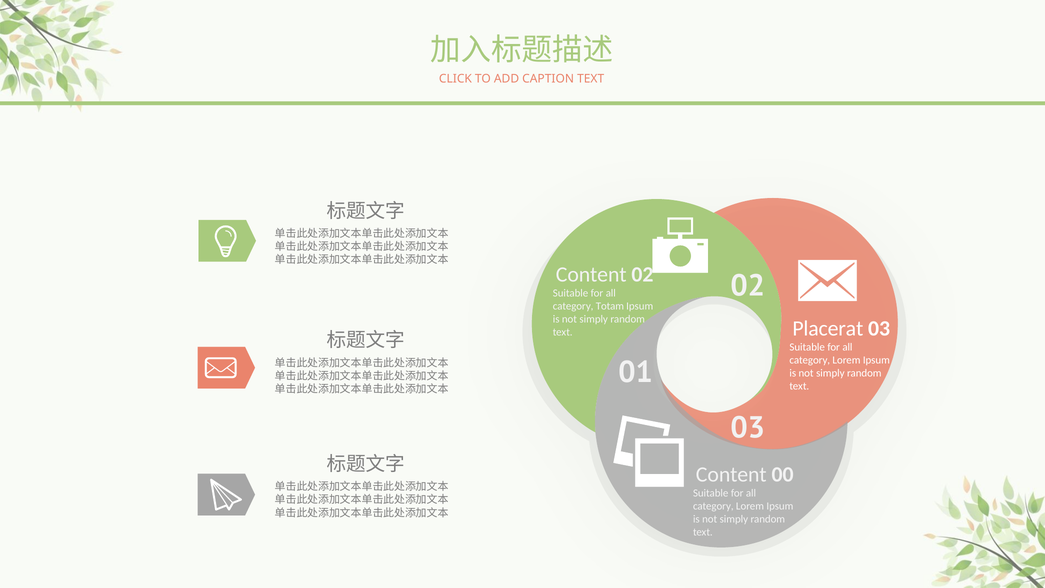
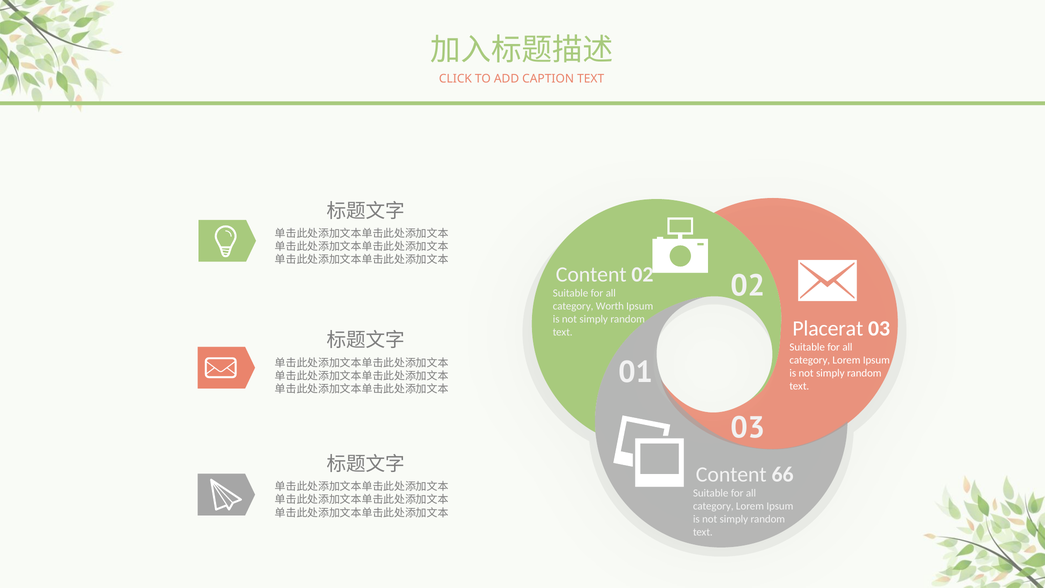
Totam: Totam -> Worth (610, 306)
00: 00 -> 66 (783, 475)
